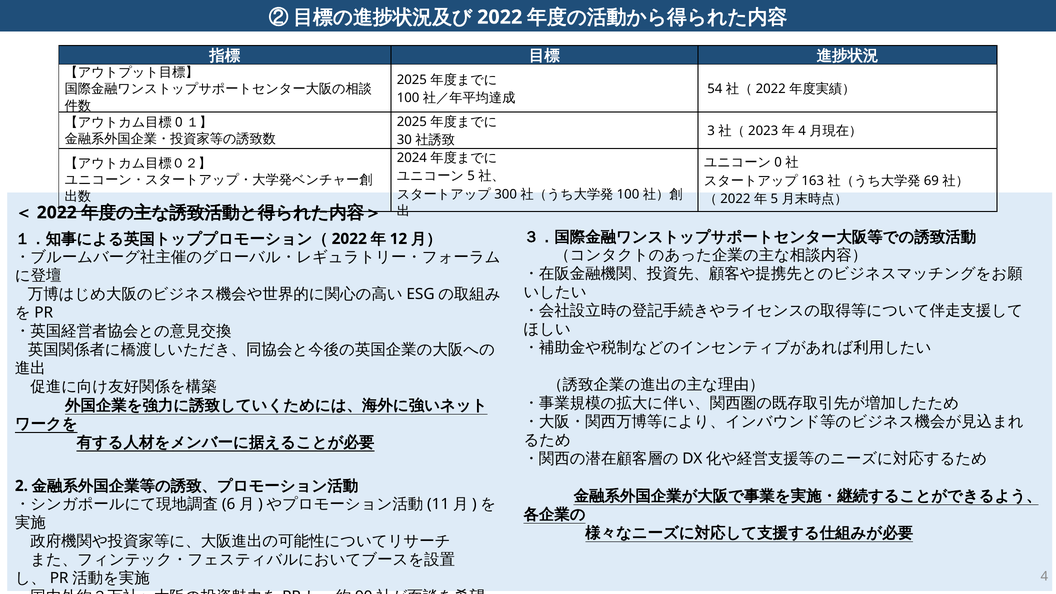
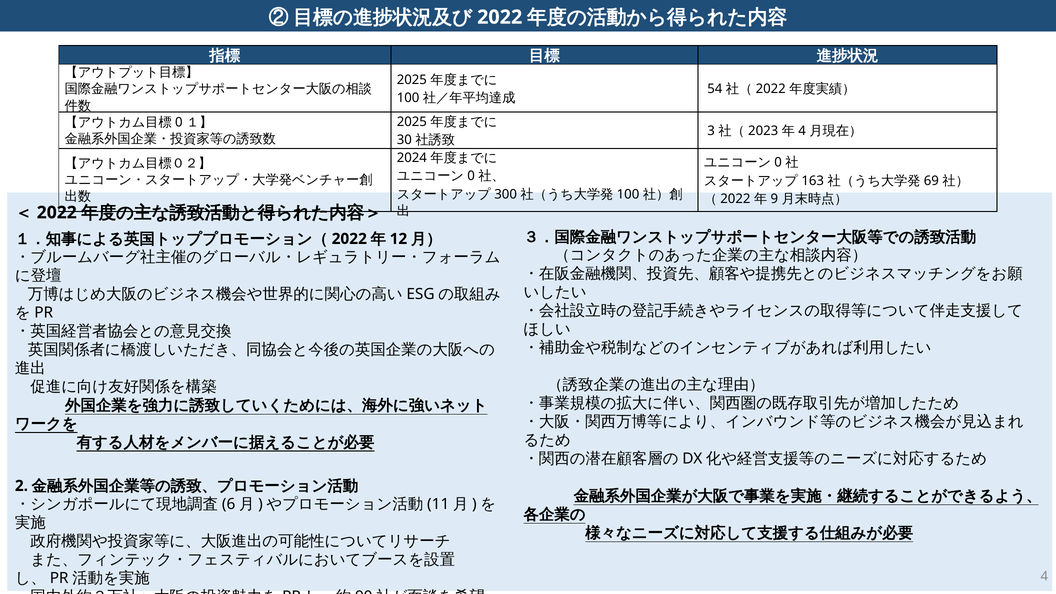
5: 5 -> 0 (471, 176)
5: 5 -> 9 (774, 199)
